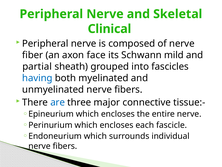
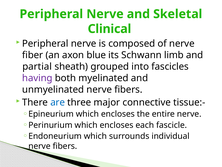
face: face -> blue (96, 55)
mild: mild -> limb (174, 55)
having colour: blue -> purple (37, 78)
